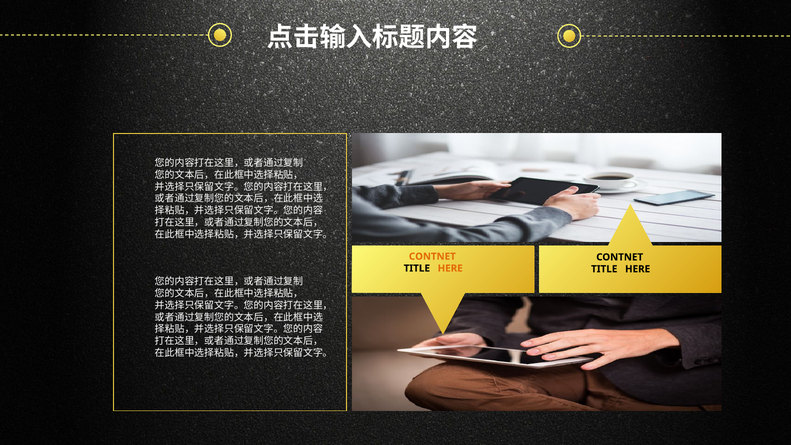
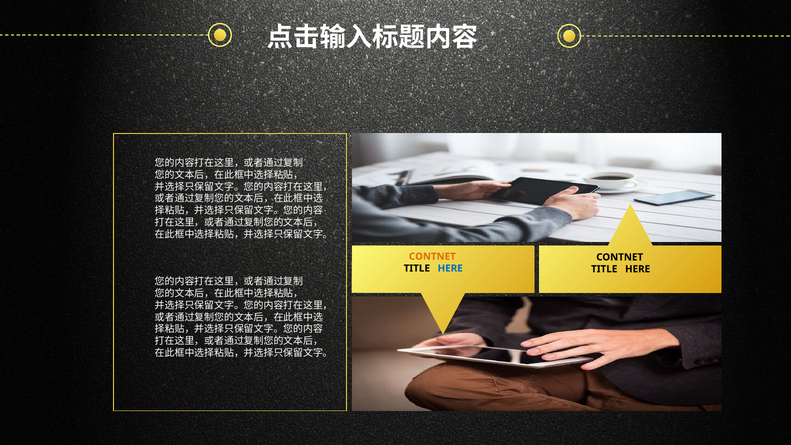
HERE colour: orange -> blue (450, 268)
